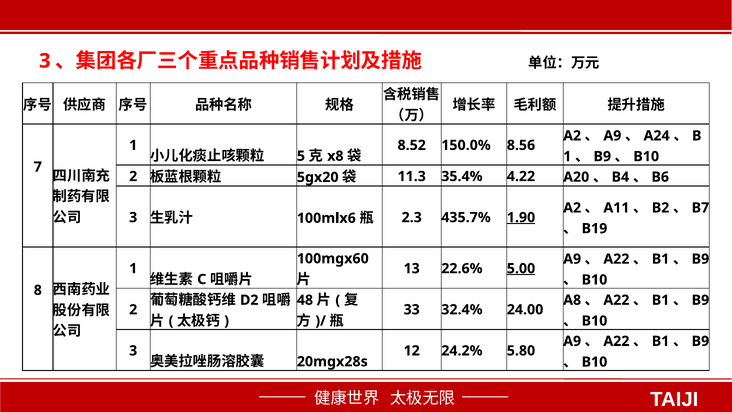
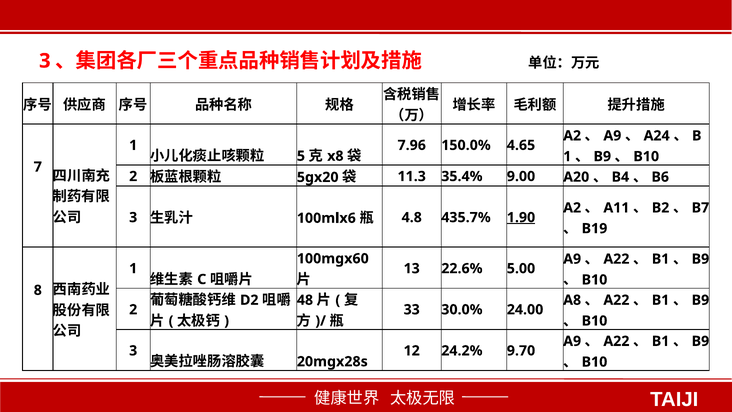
8.52: 8.52 -> 7.96 (412, 145)
8.56: 8.56 -> 4.65 (521, 145)
4.22: 4.22 -> 9.00 (521, 176)
2.3: 2.3 -> 4.8 (412, 217)
5.00 underline: present -> none (521, 268)
32.4%: 32.4% -> 30.0% (462, 309)
5.80: 5.80 -> 9.70 (521, 351)
